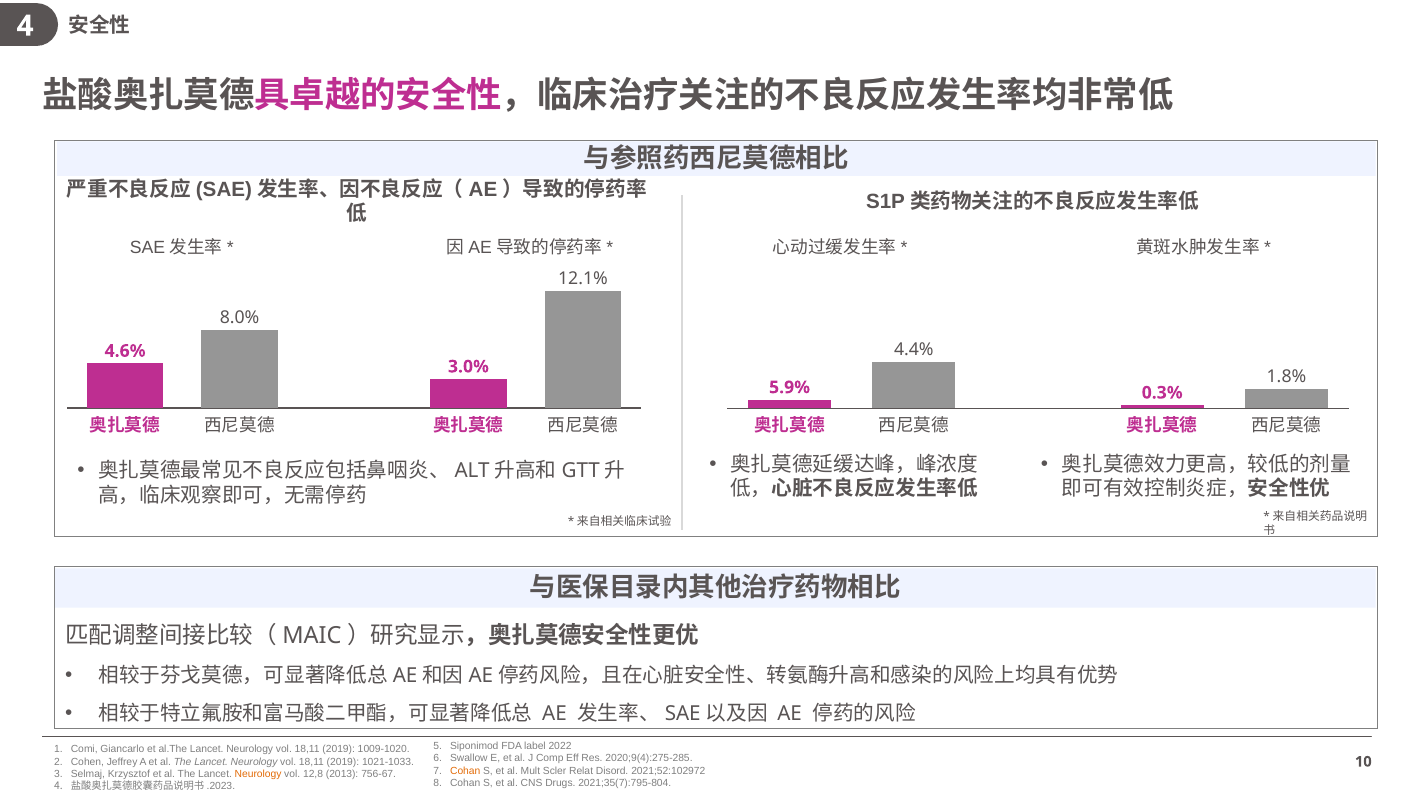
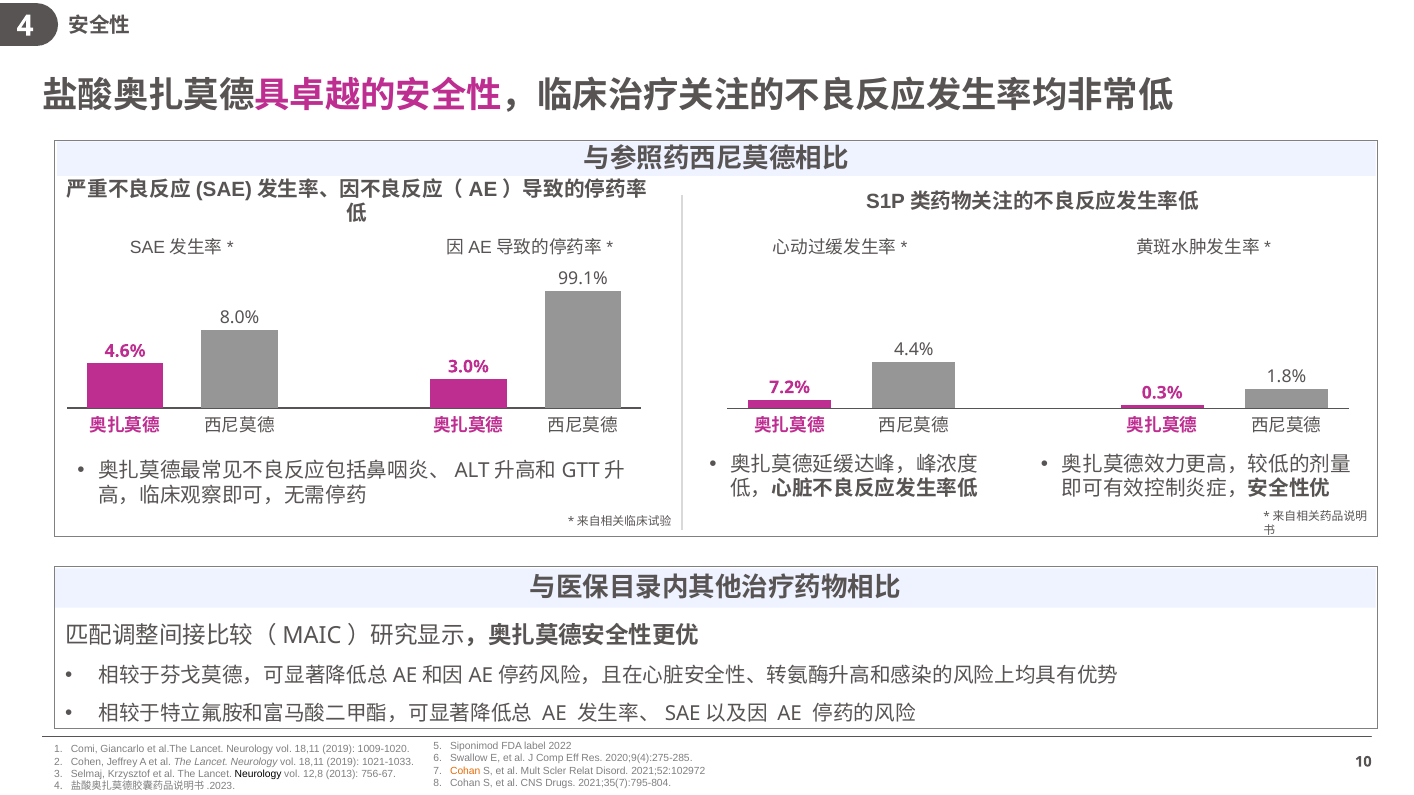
12.1%: 12.1% -> 99.1% (583, 279)
5.9%: 5.9% -> 7.2% (790, 388)
Neurology colour: orange -> black (258, 774)
